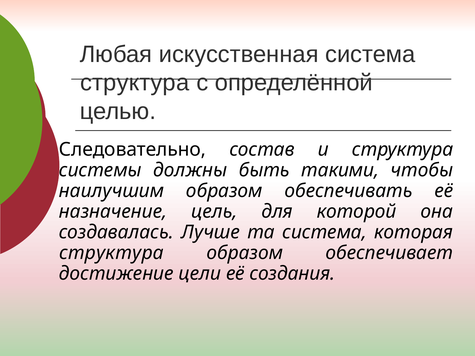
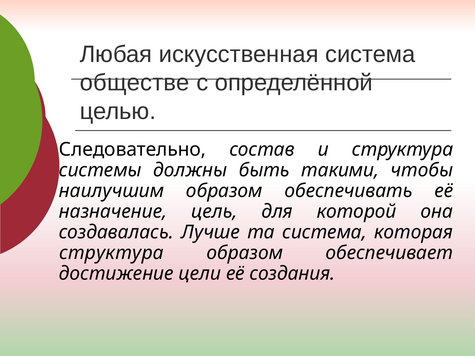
структура: структура -> обществе (135, 83)
